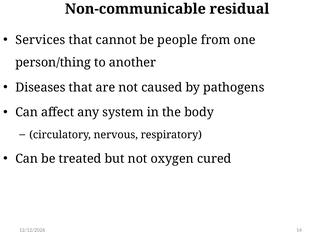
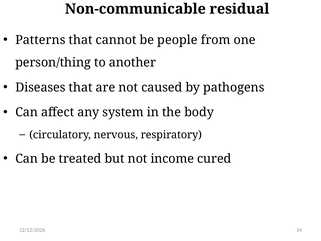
Services: Services -> Patterns (40, 40)
oxygen: oxygen -> income (172, 159)
